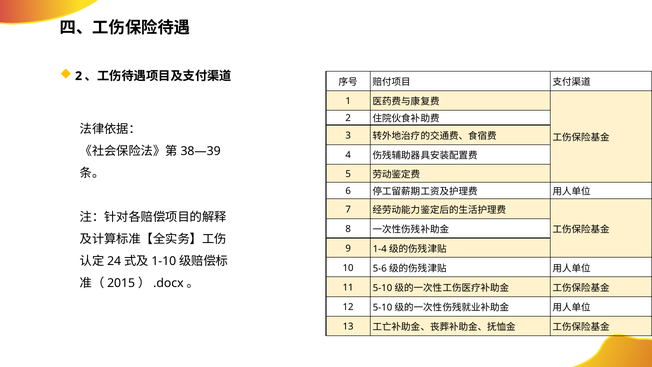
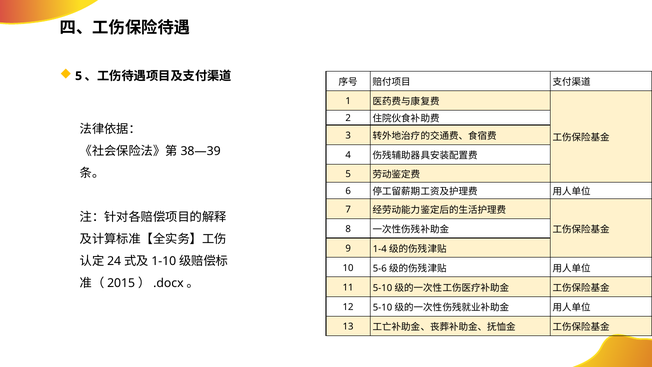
2: 2 -> 5 (79, 76)
